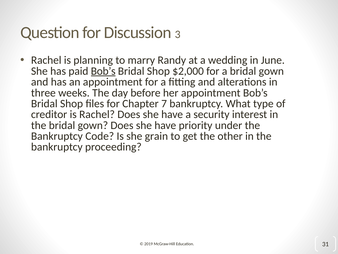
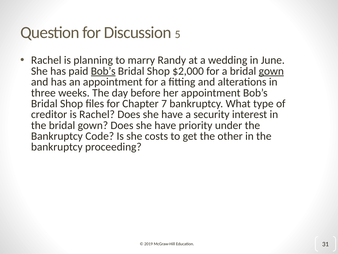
3: 3 -> 5 (178, 34)
gown underline: none -> present (271, 71)
grain: grain -> costs (156, 136)
